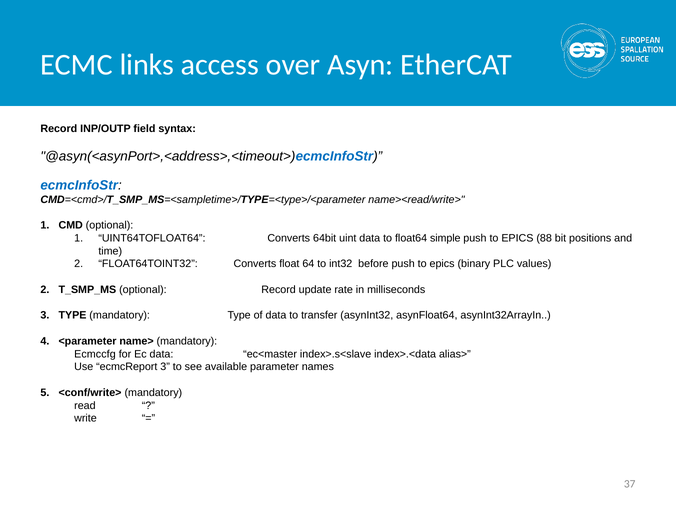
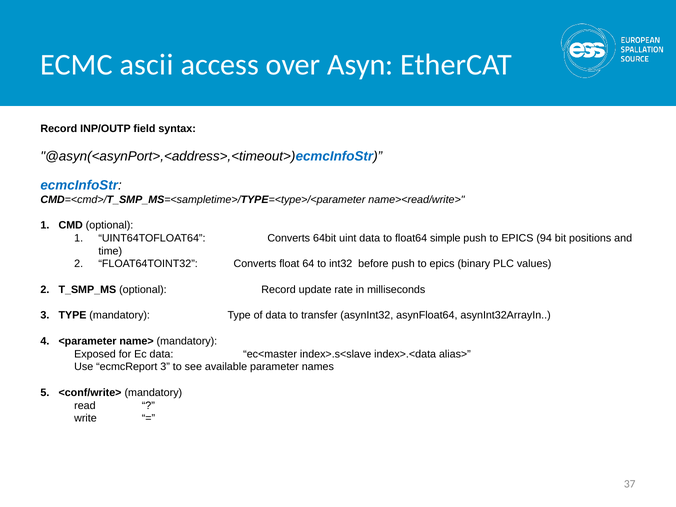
links: links -> ascii (147, 65)
88: 88 -> 94 (544, 238)
Ecmccfg: Ecmccfg -> Exposed (95, 354)
